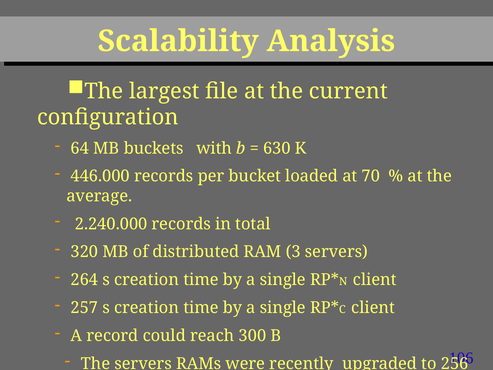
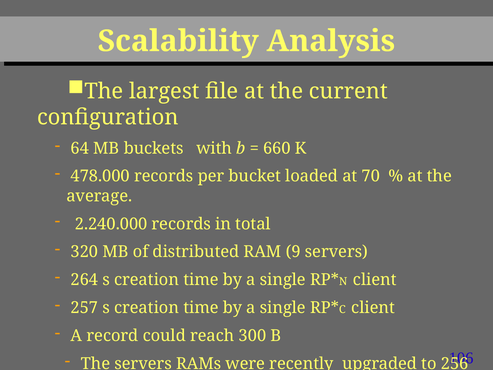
630: 630 -> 660 (277, 148)
446.000: 446.000 -> 478.000 (100, 176)
3: 3 -> 9 (293, 252)
